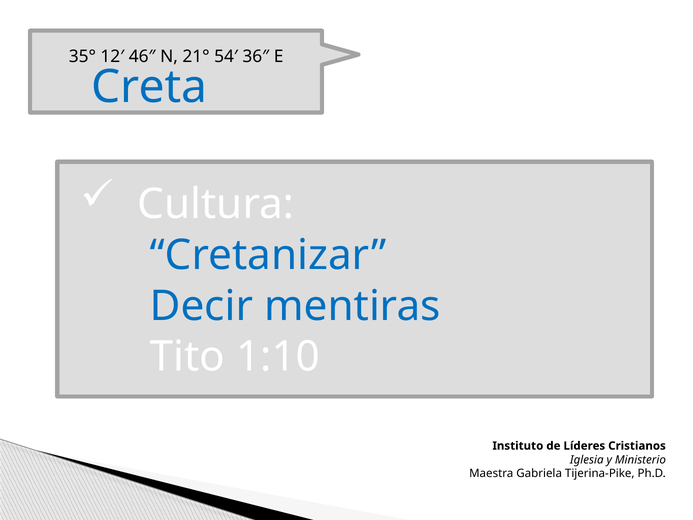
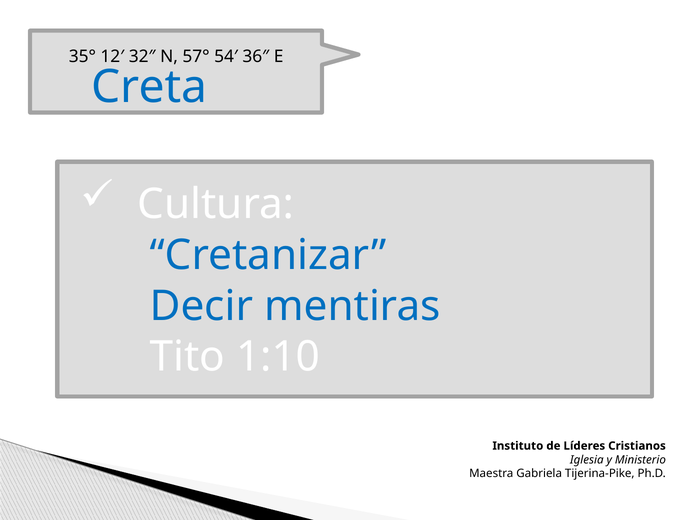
46″: 46″ -> 32″ (142, 57)
21°: 21° -> 57° (196, 57)
